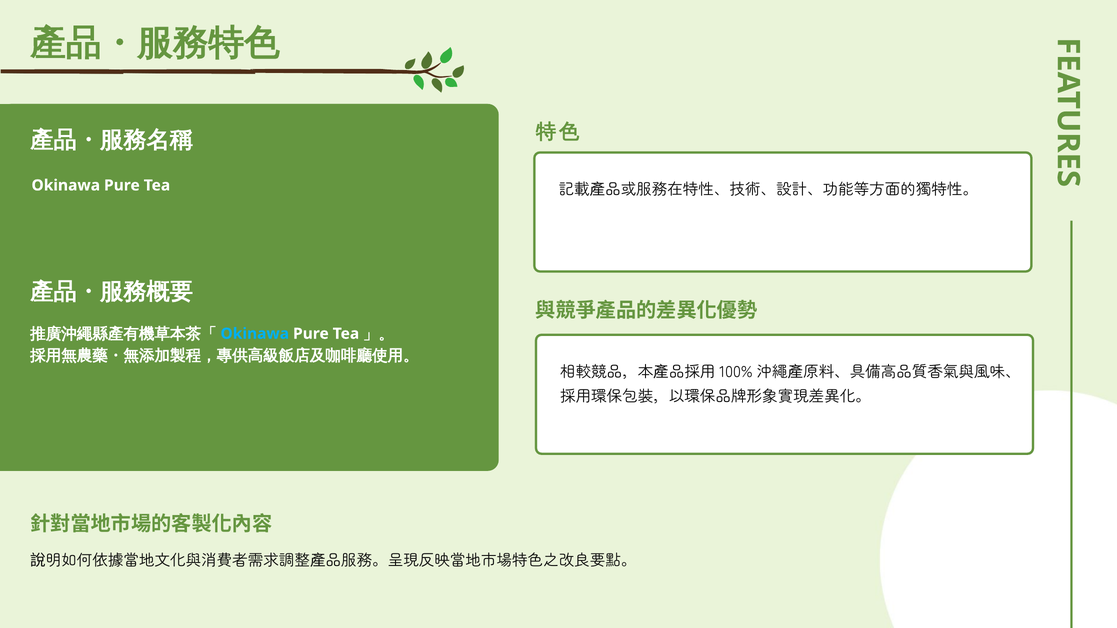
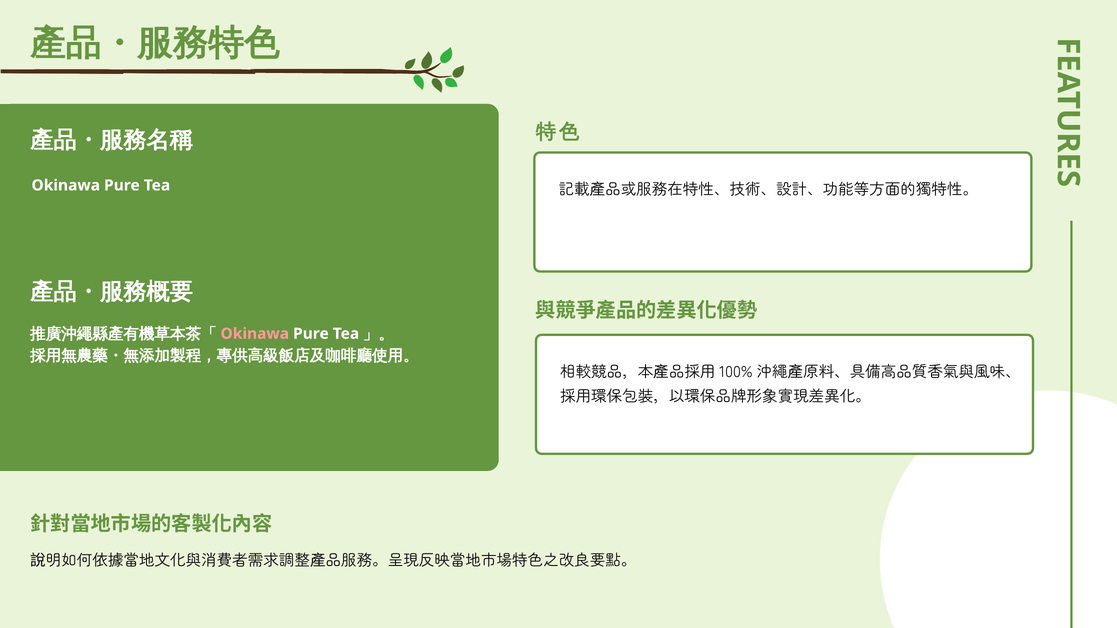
Okinawa colour: light blue -> pink (255, 334)
